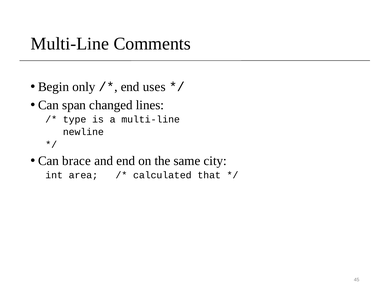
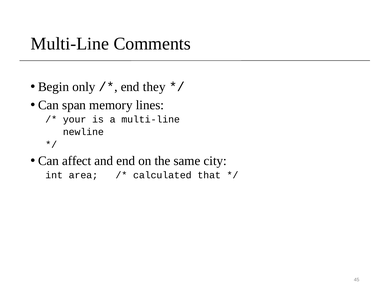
uses: uses -> they (154, 87)
changed: changed -> memory (111, 105)
type: type -> your (75, 119)
brace: brace -> affect (77, 161)
